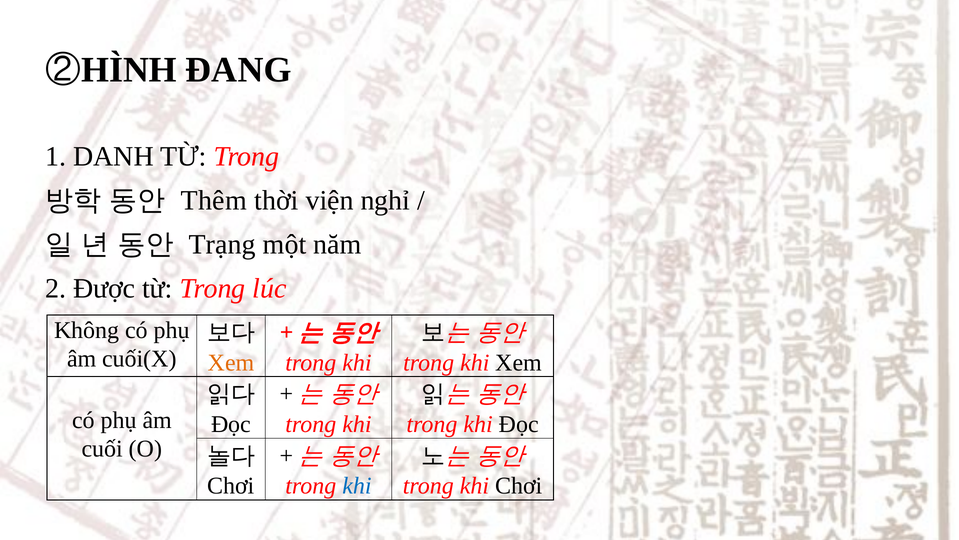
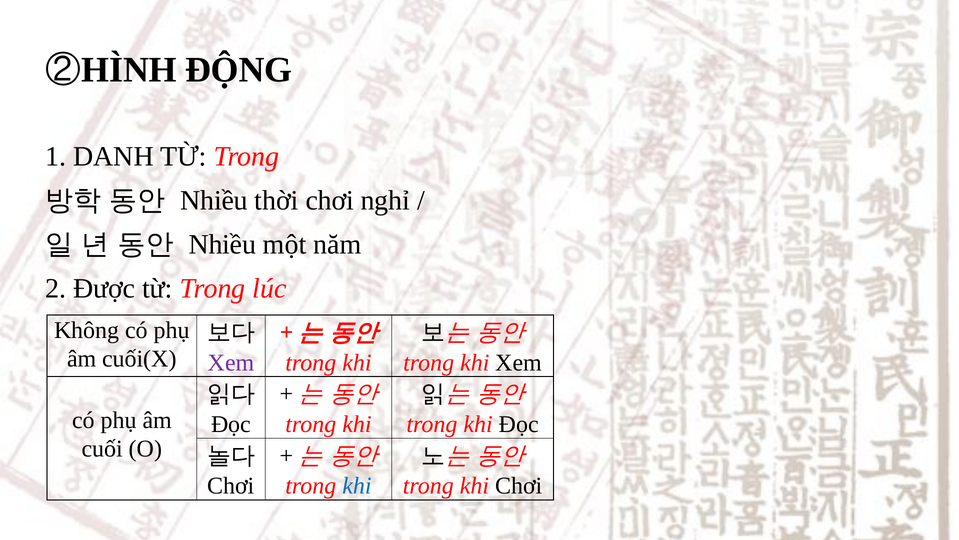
ĐANG: ĐANG -> ĐỘNG (239, 70)
Thêm: Thêm -> Nhiều (214, 200)
thời viện: viện -> chơi (330, 200)
Trạng: Trạng -> Nhiều (222, 244)
Xem colour: orange -> purple (231, 362)
